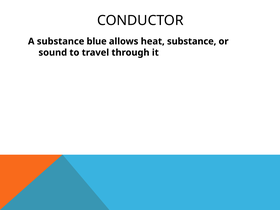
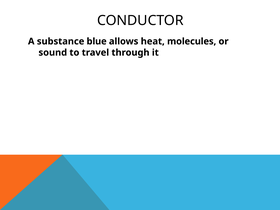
heat substance: substance -> molecules (192, 41)
